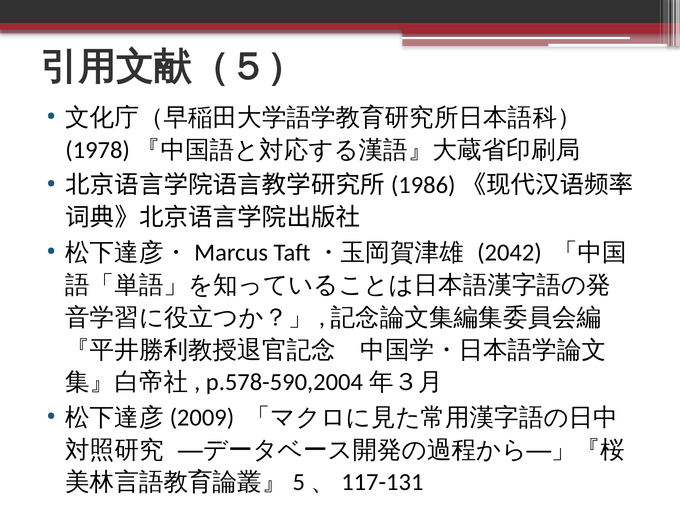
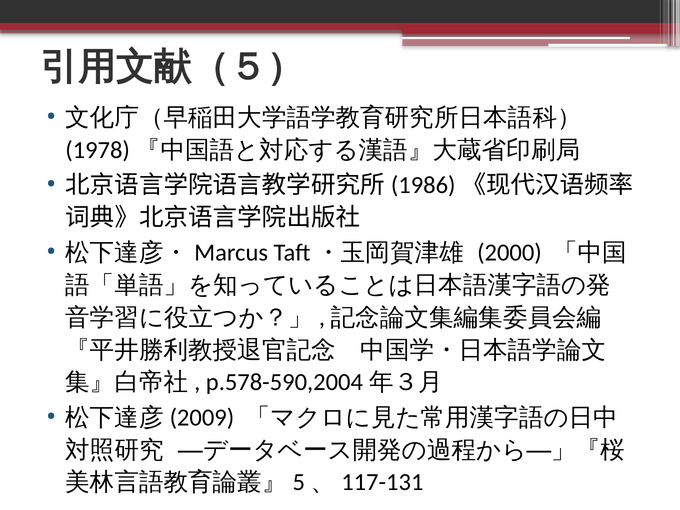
2042: 2042 -> 2000 (509, 253)
